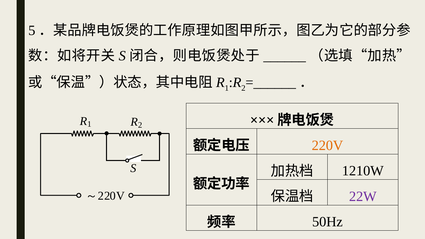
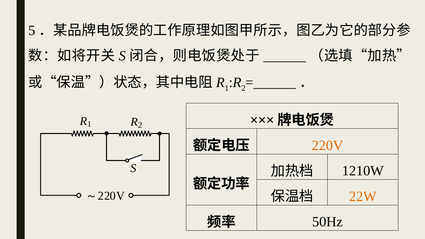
22W colour: purple -> orange (363, 196)
